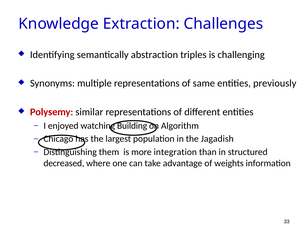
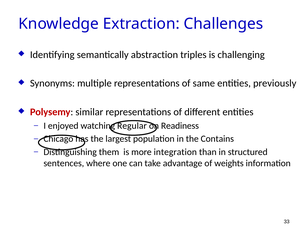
Building: Building -> Regular (132, 126)
Algorithm: Algorithm -> Readiness (180, 126)
Jagadish: Jagadish -> Contains (217, 139)
decreased: decreased -> sentences (64, 163)
